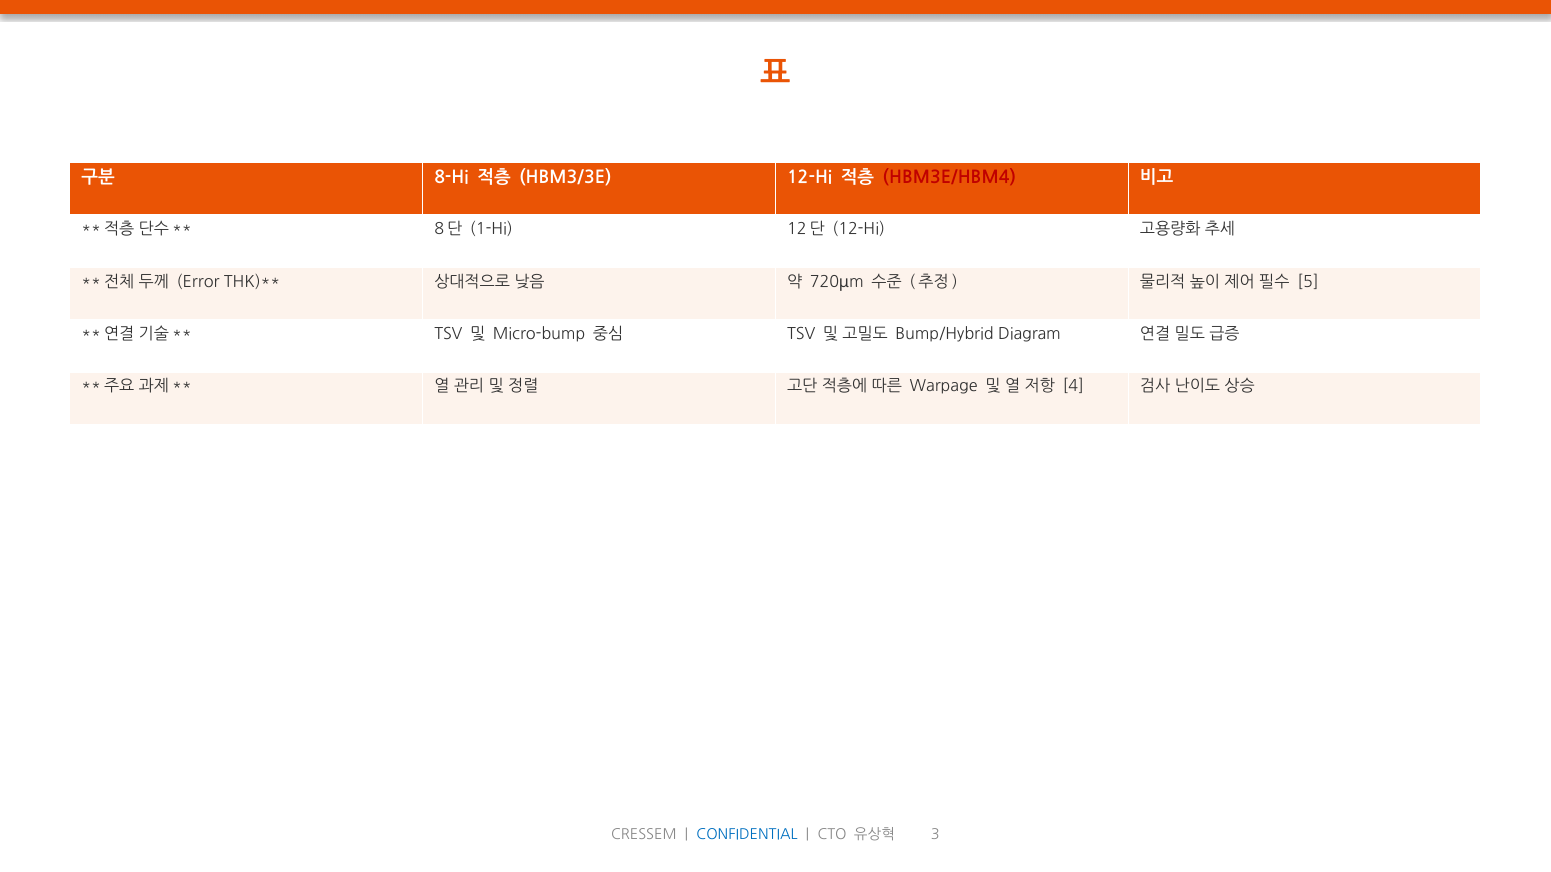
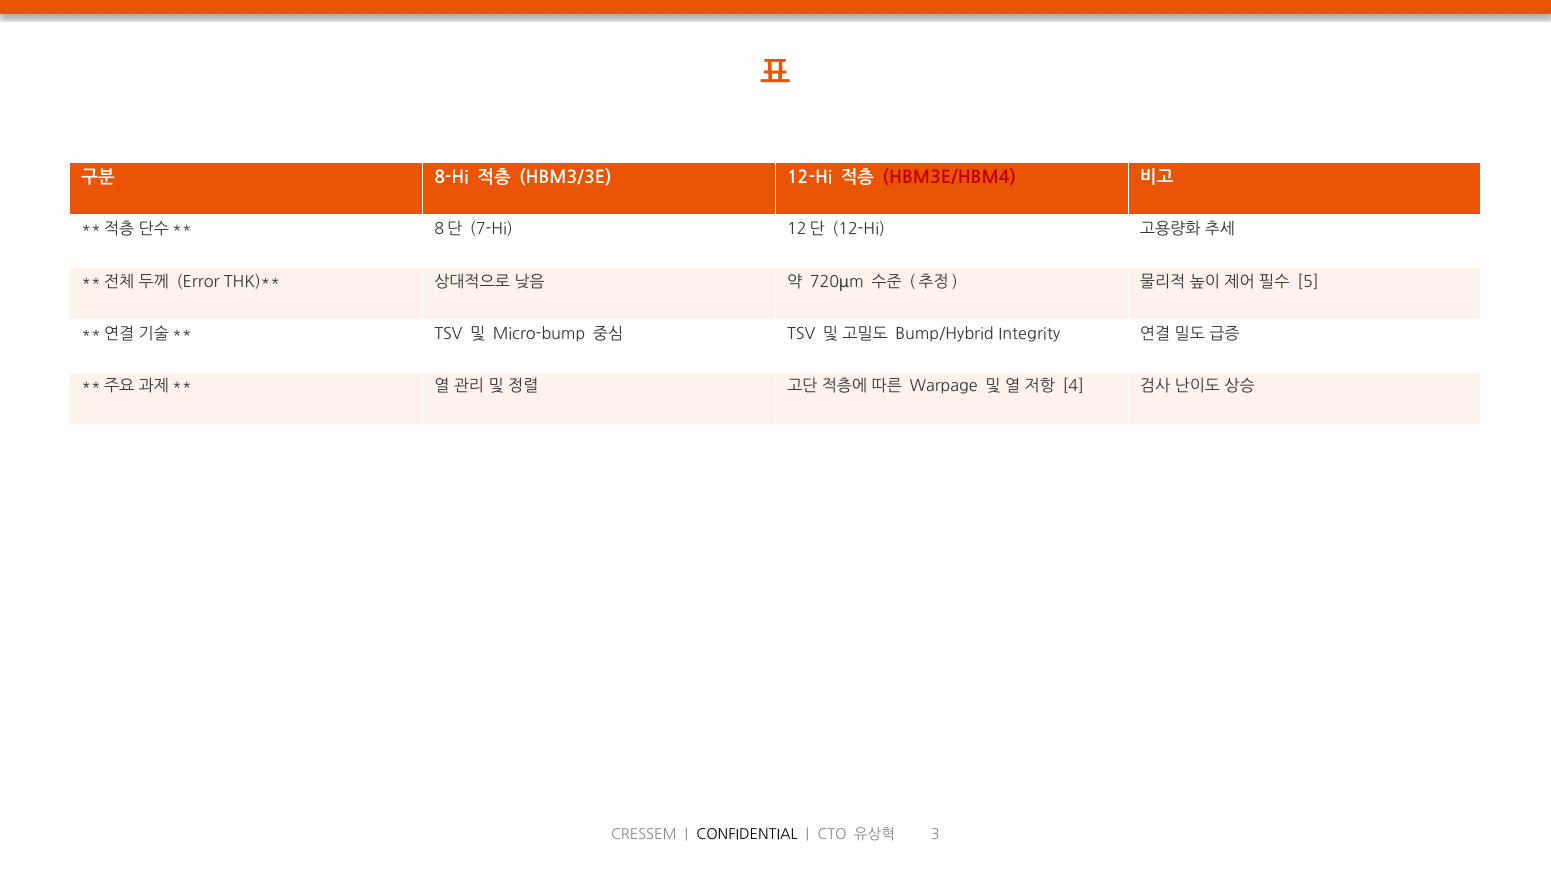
1-Hi: 1-Hi -> 7-Hi (491, 229)
Diagram: Diagram -> Integrity (1029, 334)
CONFIDENTIAL colour: blue -> black (747, 836)
